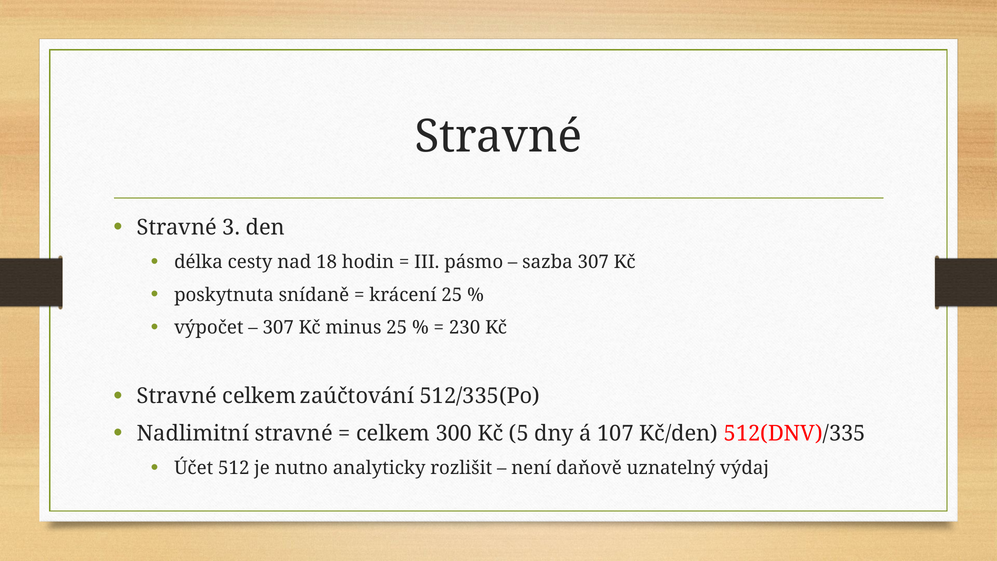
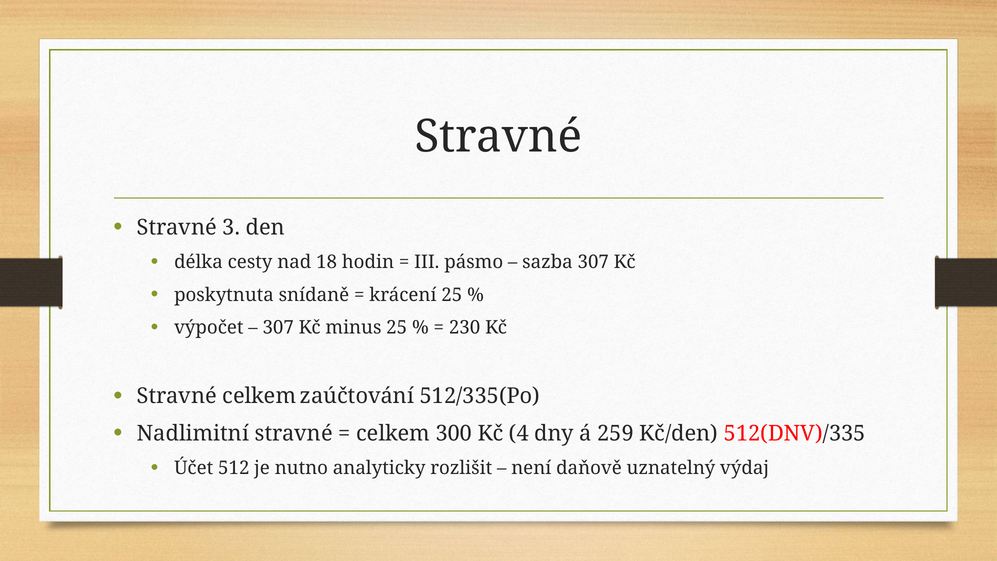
5: 5 -> 4 (519, 434)
107: 107 -> 259 (616, 434)
